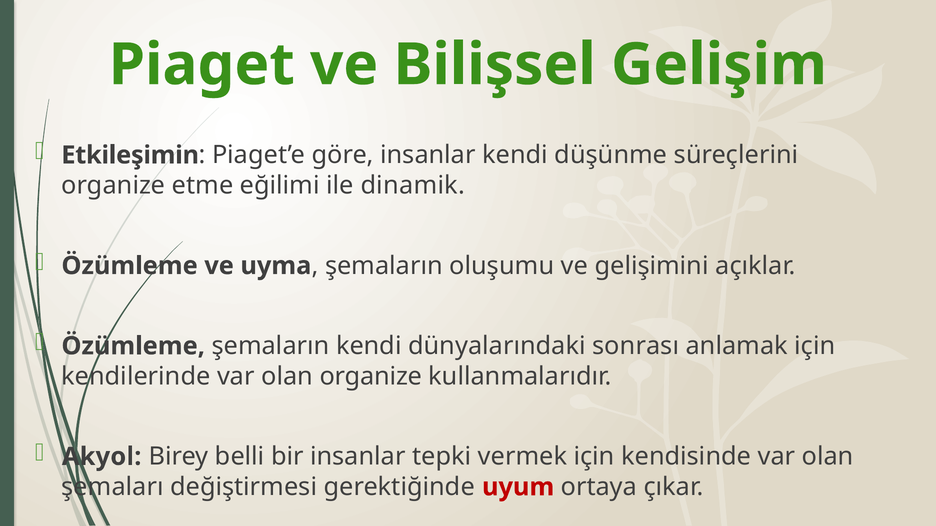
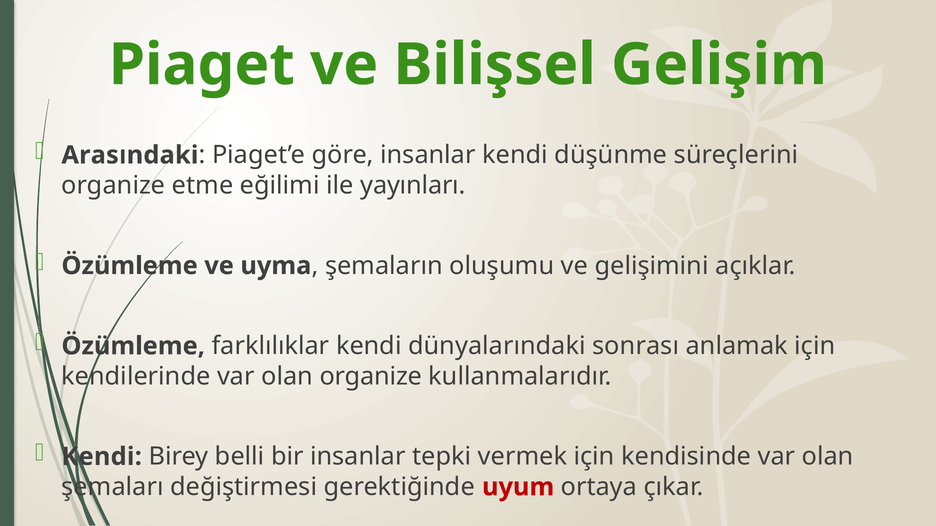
Etkileşimin: Etkileşimin -> Arasındaki (130, 155)
dinamik: dinamik -> yayınları (413, 186)
Özümleme şemaların: şemaların -> farklılıklar (271, 346)
Akyol: Akyol -> Kendi (102, 457)
